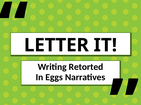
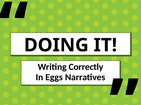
LETTER: LETTER -> DOING (56, 45)
Retorted: Retorted -> Correctly (86, 67)
